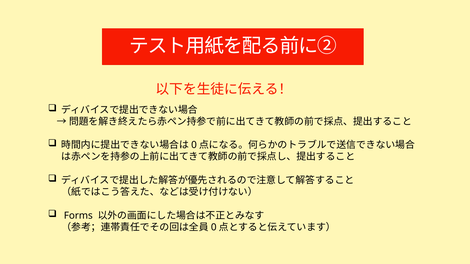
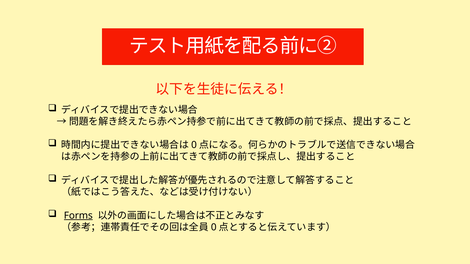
Forms underline: none -> present (78, 216)
